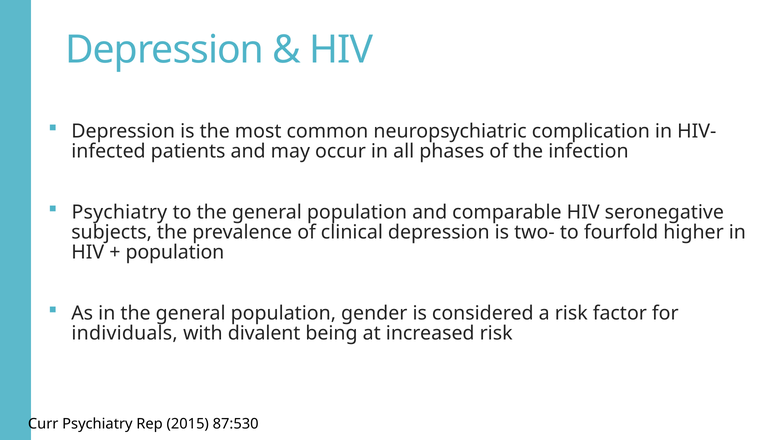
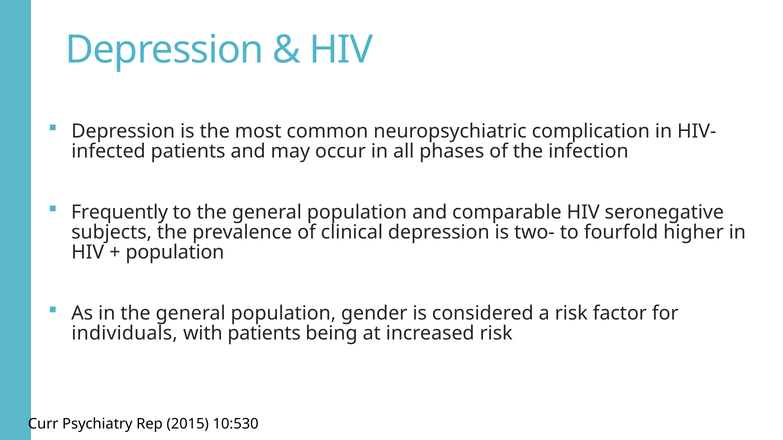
Psychiatry: Psychiatry -> Frequently (120, 212)
with divalent: divalent -> patients (264, 334)
87:530: 87:530 -> 10:530 (236, 425)
